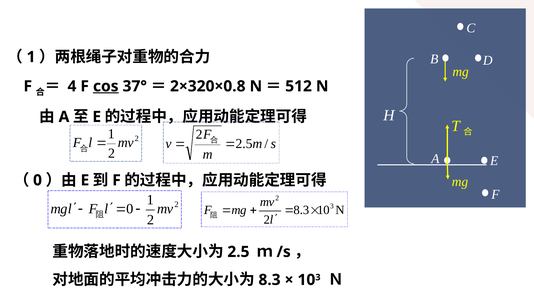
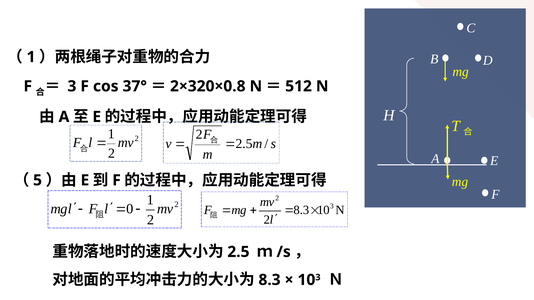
4: 4 -> 3 (72, 86)
cos underline: present -> none (106, 86)
0: 0 -> 5 (38, 180)
